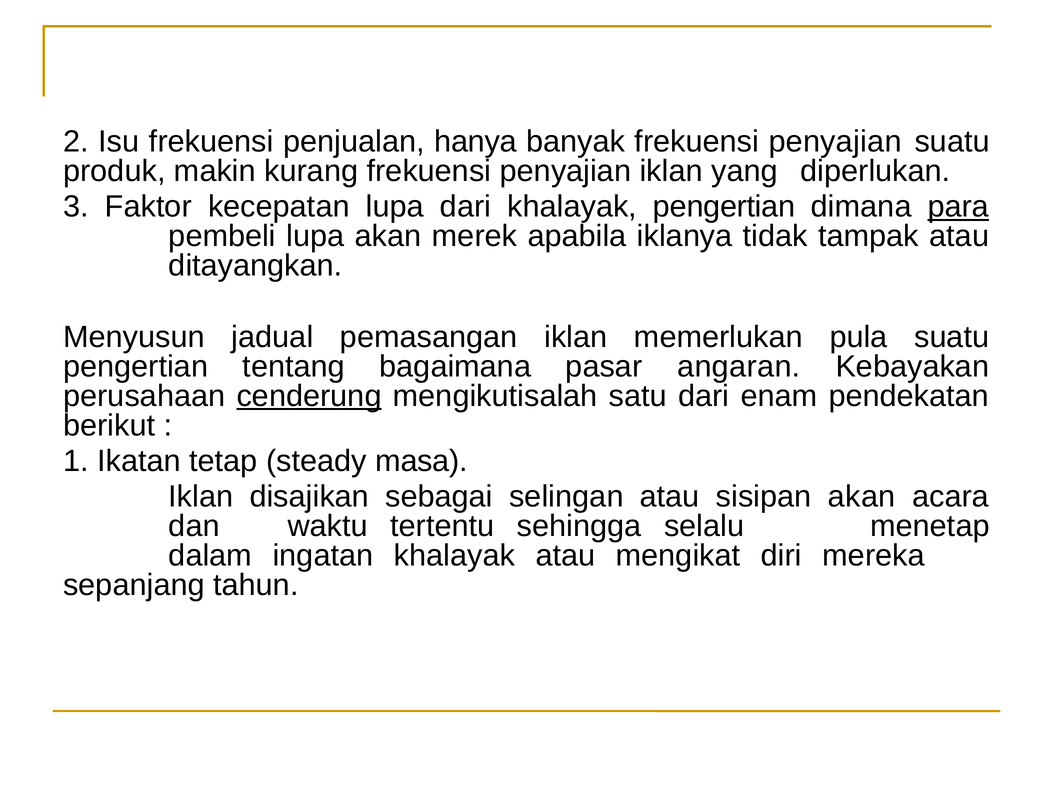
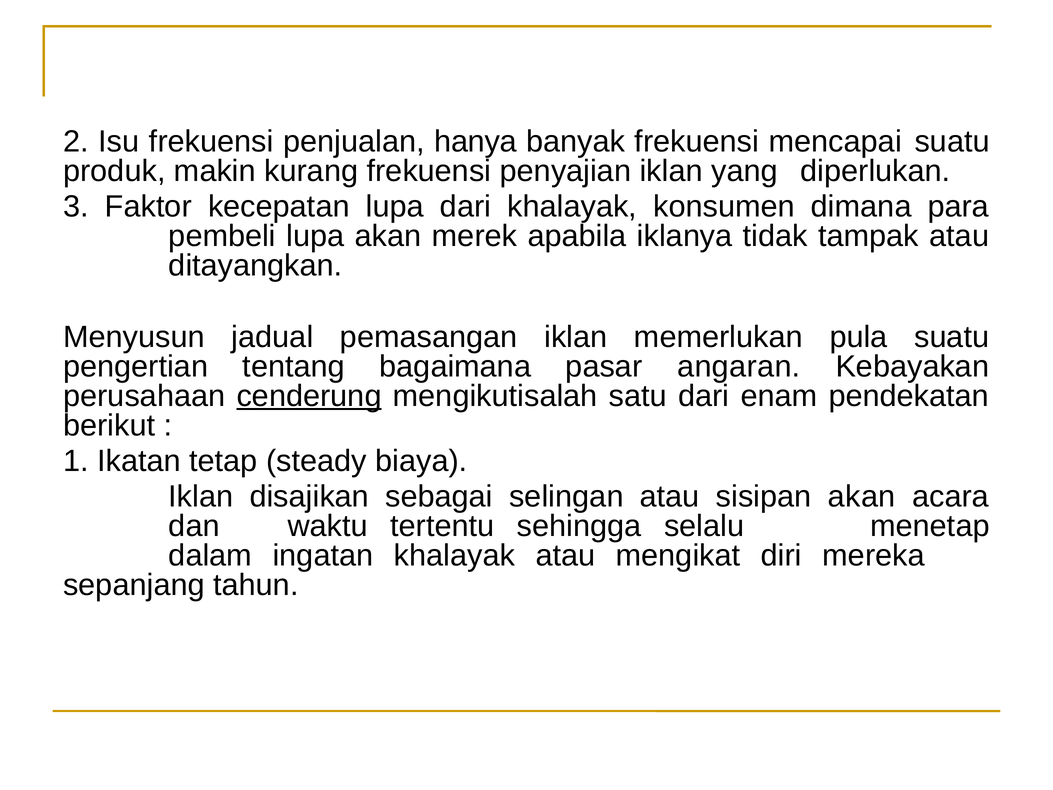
banyak frekuensi penyajian: penyajian -> mencapai (835, 142)
khalayak pengertian: pengertian -> konsumen (724, 207)
para underline: present -> none (958, 207)
masa: masa -> biaya (421, 461)
